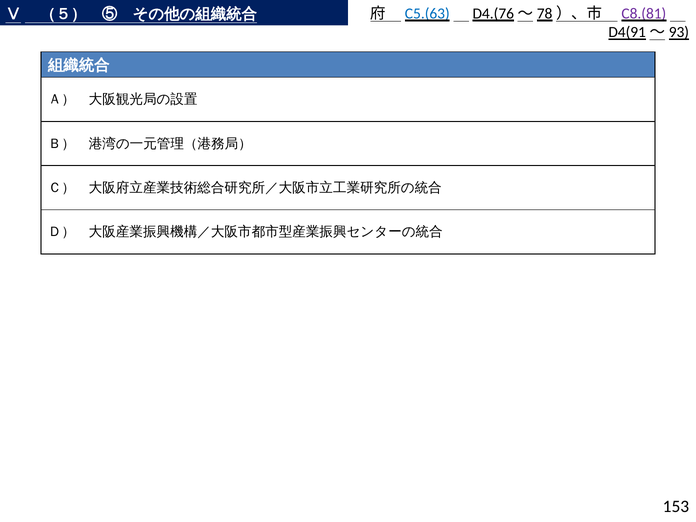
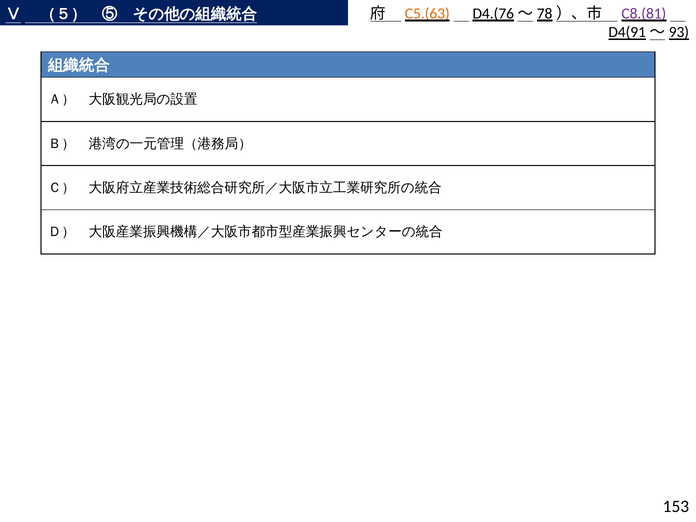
C5.(63 colour: blue -> orange (427, 14)
